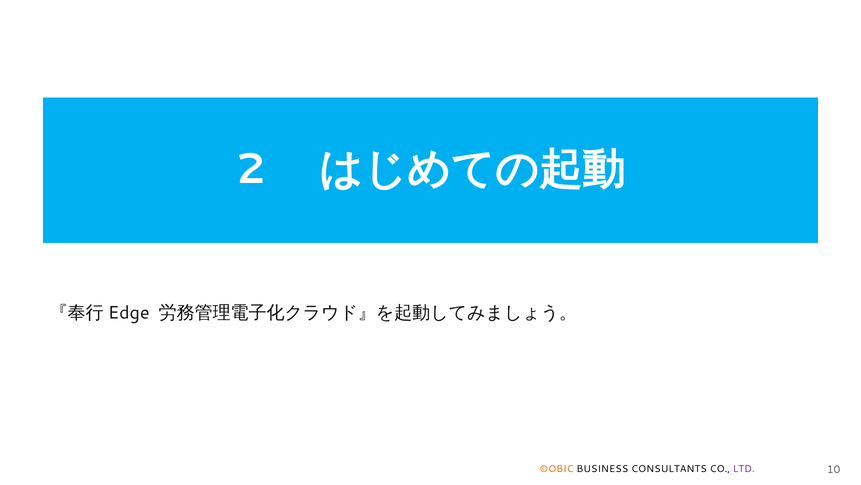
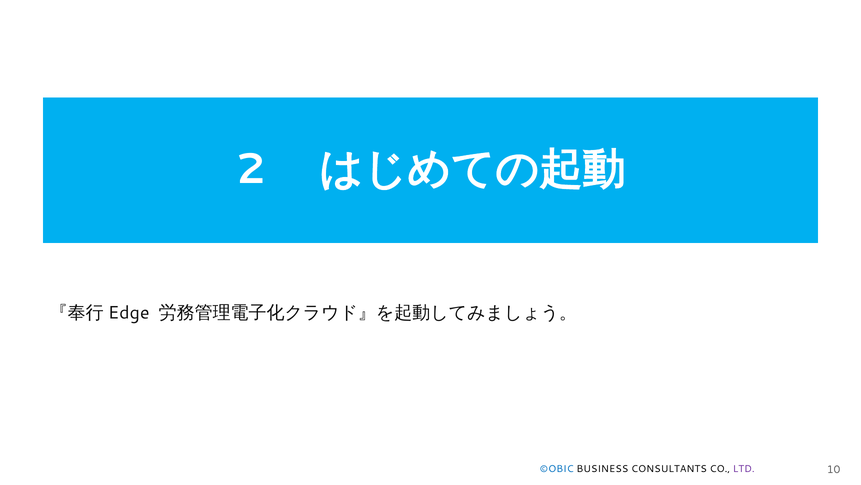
©OBIC colour: orange -> blue (557, 468)
